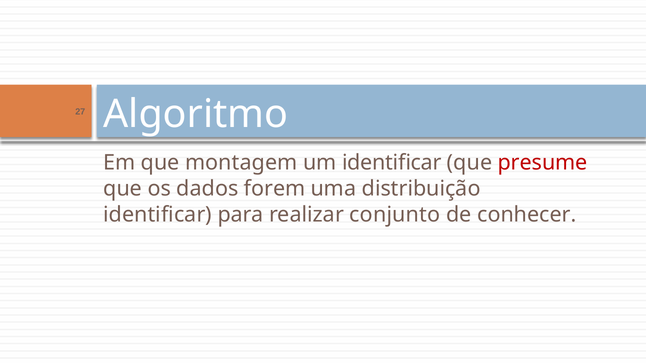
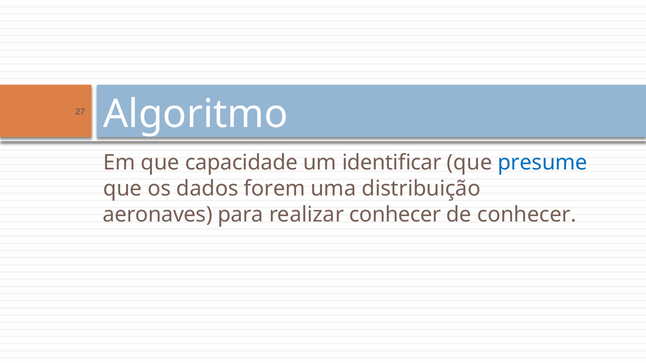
montagem: montagem -> capacidade (241, 163)
presume colour: red -> blue (543, 163)
identificar: identificar -> aeronaves (158, 215)
realizar conjunto: conjunto -> conhecer (395, 215)
